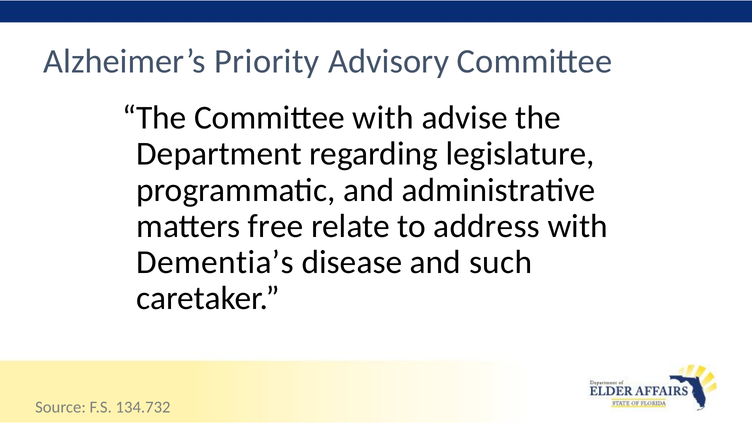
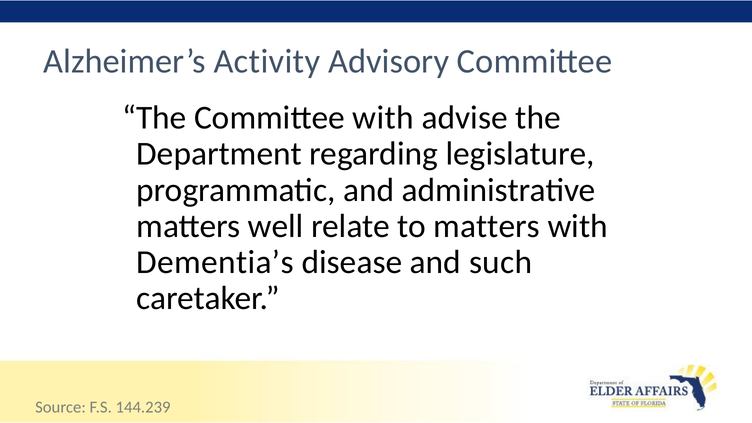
Priority: Priority -> Activity (267, 62)
free: free -> well (276, 226)
to address: address -> matters (487, 226)
134.732: 134.732 -> 144.239 (143, 407)
